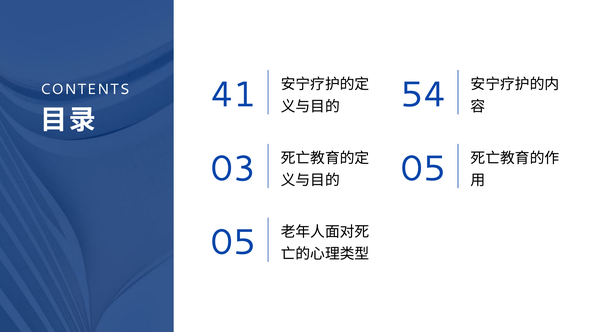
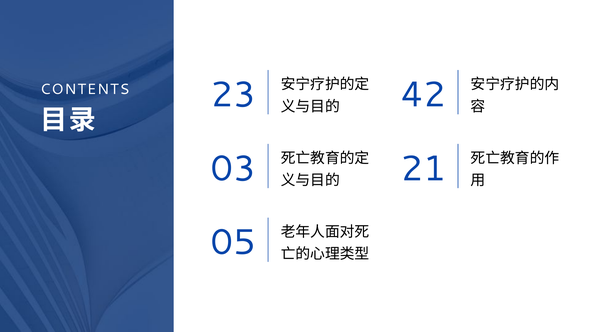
41: 41 -> 23 (233, 95)
54: 54 -> 42 (423, 95)
05: 05 -> 21 (423, 169)
